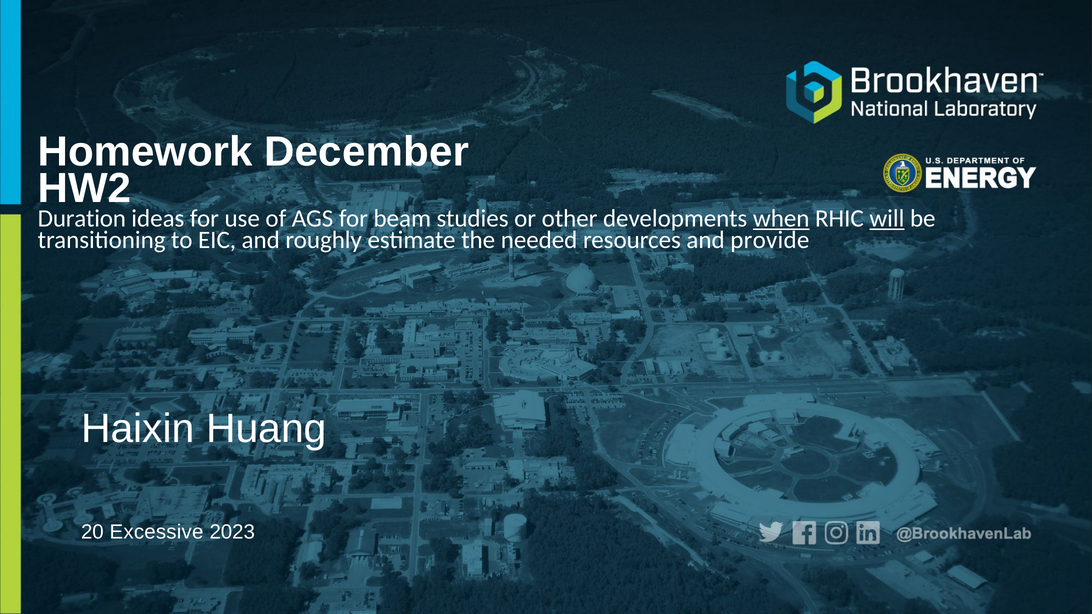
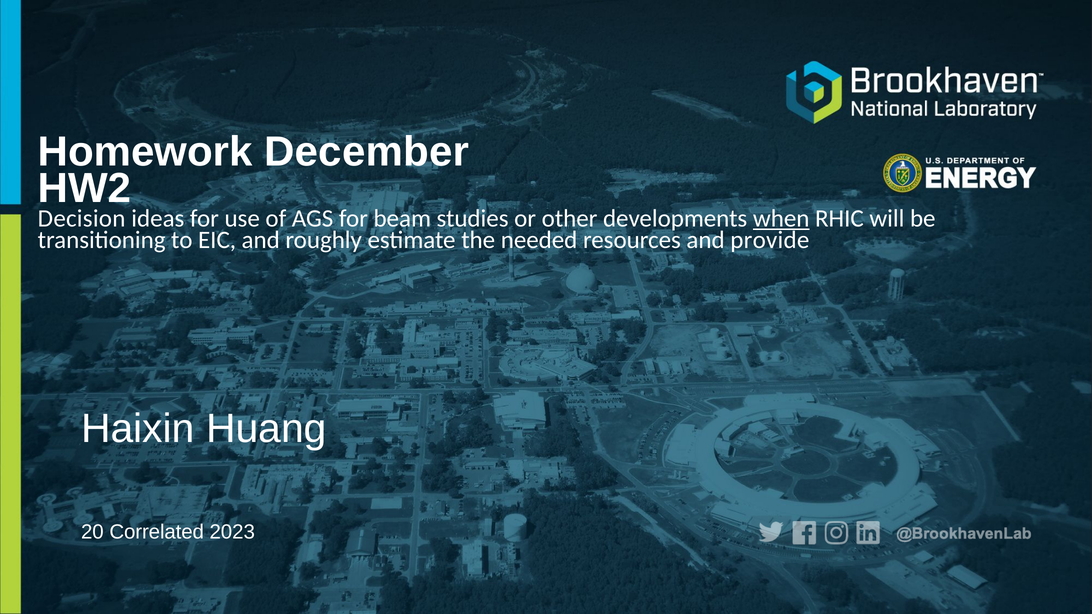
Duration: Duration -> Decision (82, 219)
will underline: present -> none (887, 219)
Excessive: Excessive -> Correlated (157, 532)
